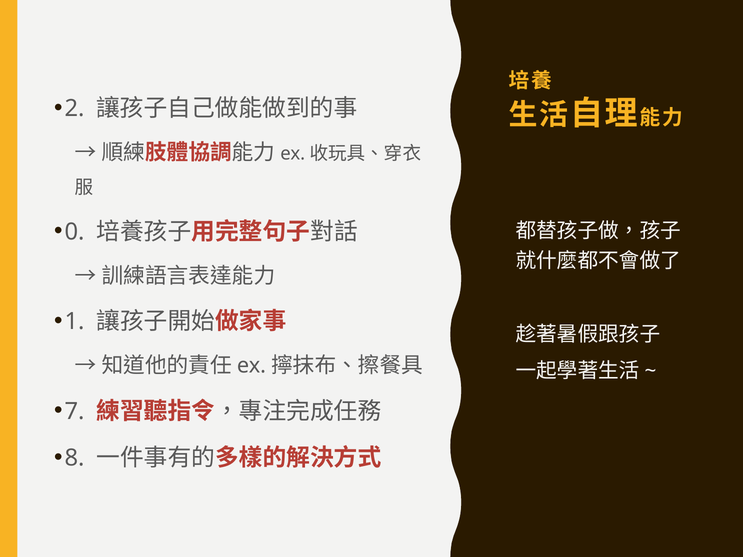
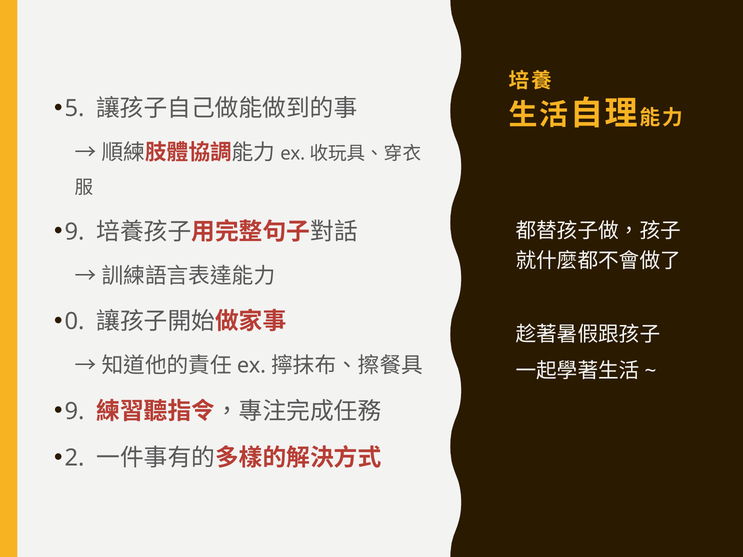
2: 2 -> 5 (74, 109)
0: 0 -> 9 (74, 232)
1: 1 -> 0 (74, 322)
7: 7 -> 9 (74, 411)
8: 8 -> 2 (74, 458)
